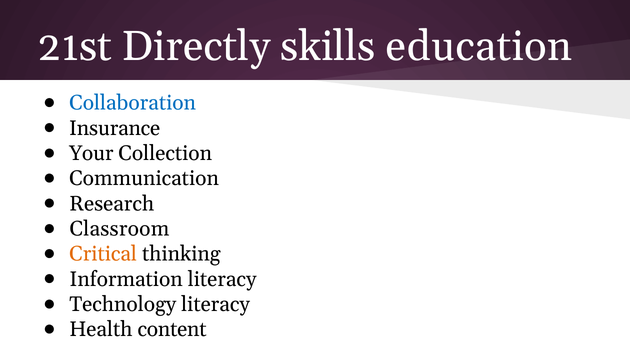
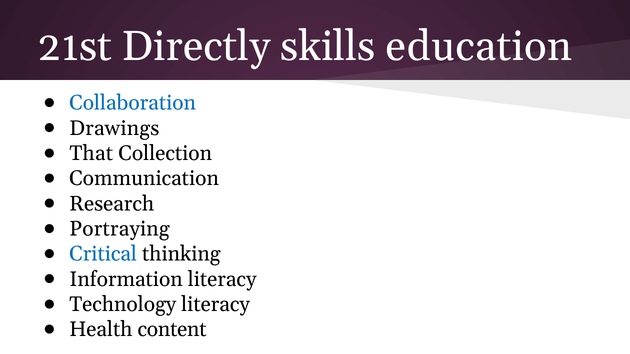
Insurance: Insurance -> Drawings (114, 128)
Your: Your -> That (91, 153)
Classroom: Classroom -> Portraying (119, 229)
Critical colour: orange -> blue (103, 254)
